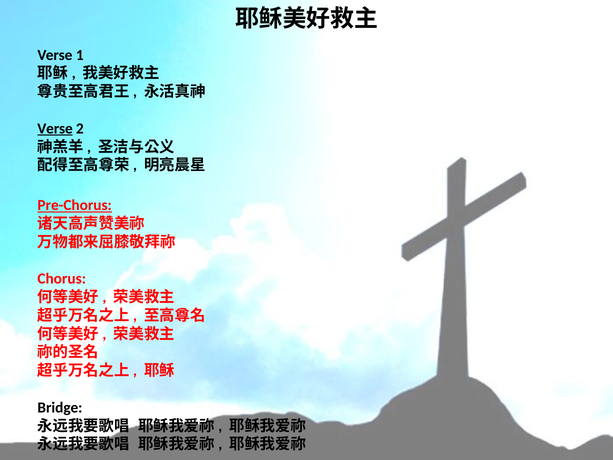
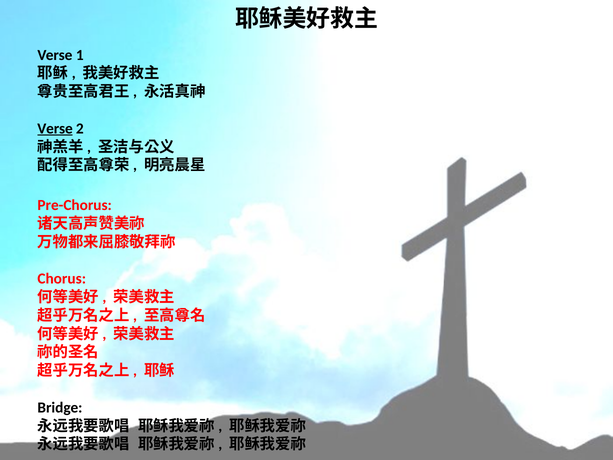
Pre-Chorus underline: present -> none (75, 205)
